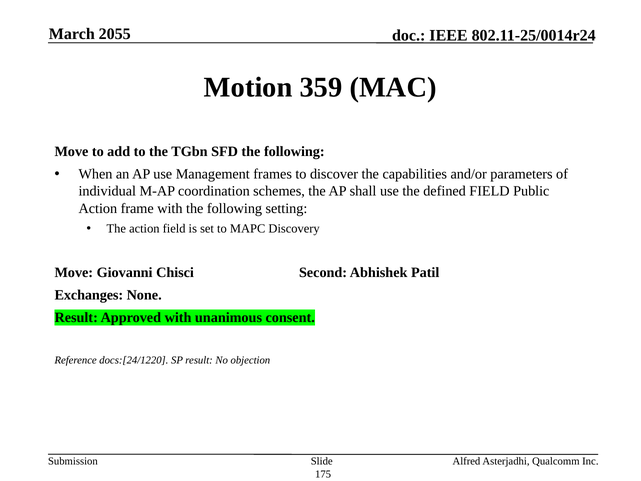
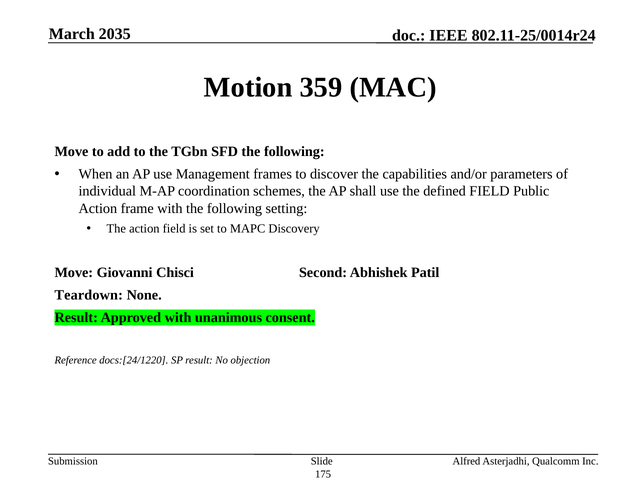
2055: 2055 -> 2035 (115, 34)
Exchanges: Exchanges -> Teardown (89, 295)
